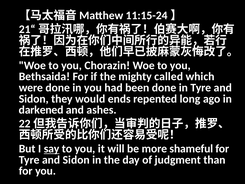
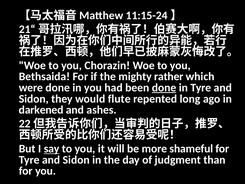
called: called -> rather (169, 76)
done underline: none -> present (164, 88)
ends: ends -> flute (119, 99)
